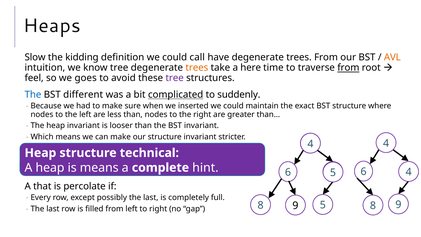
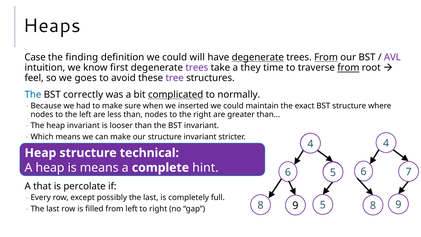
Slow: Slow -> Case (35, 57)
kidding: kidding -> finding (82, 57)
call: call -> will (197, 57)
degenerate underline: none -> present (258, 57)
From underline: none -> present (326, 57)
AVL colour: orange -> purple (392, 57)
know tree: tree -> first (119, 68)
trees colour: orange -> purple (197, 68)
here: here -> they (251, 68)
different: different -> correctly (83, 95)
suddenly: suddenly -> normally (239, 95)
4: 4 -> 7 (409, 172)
